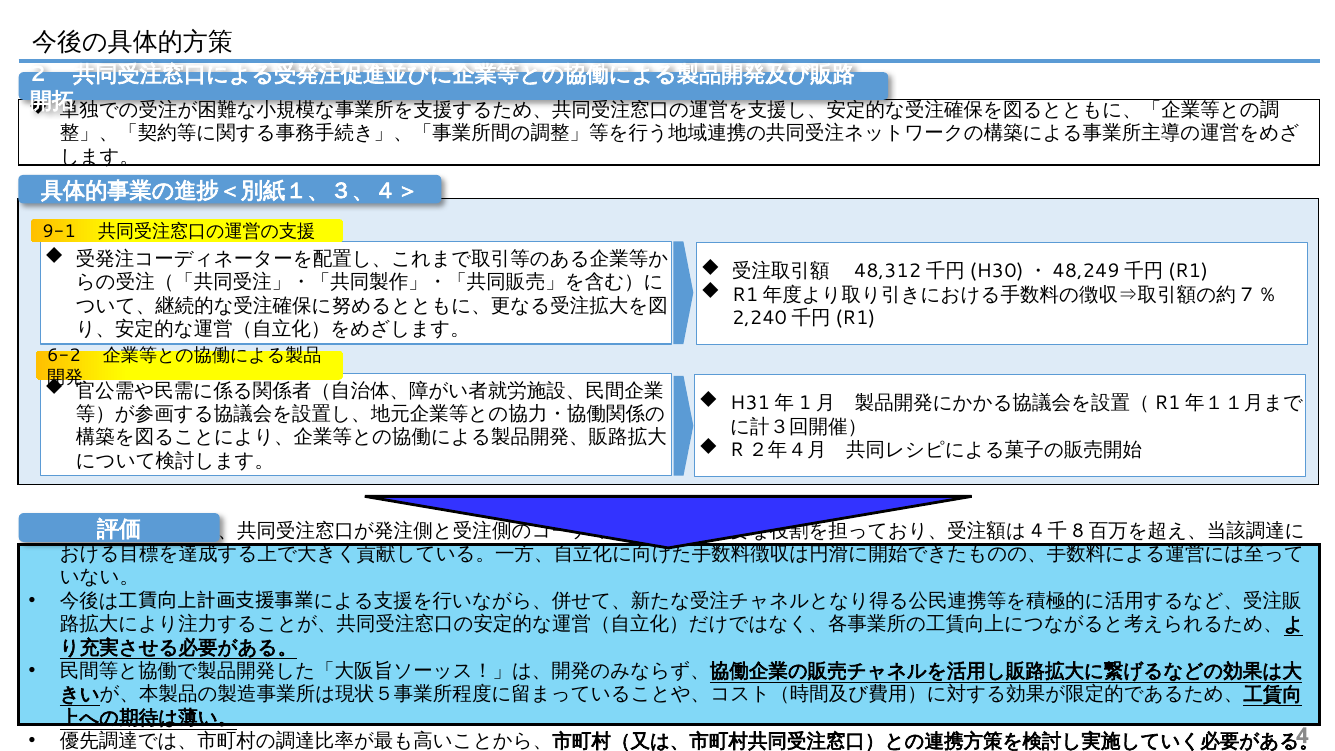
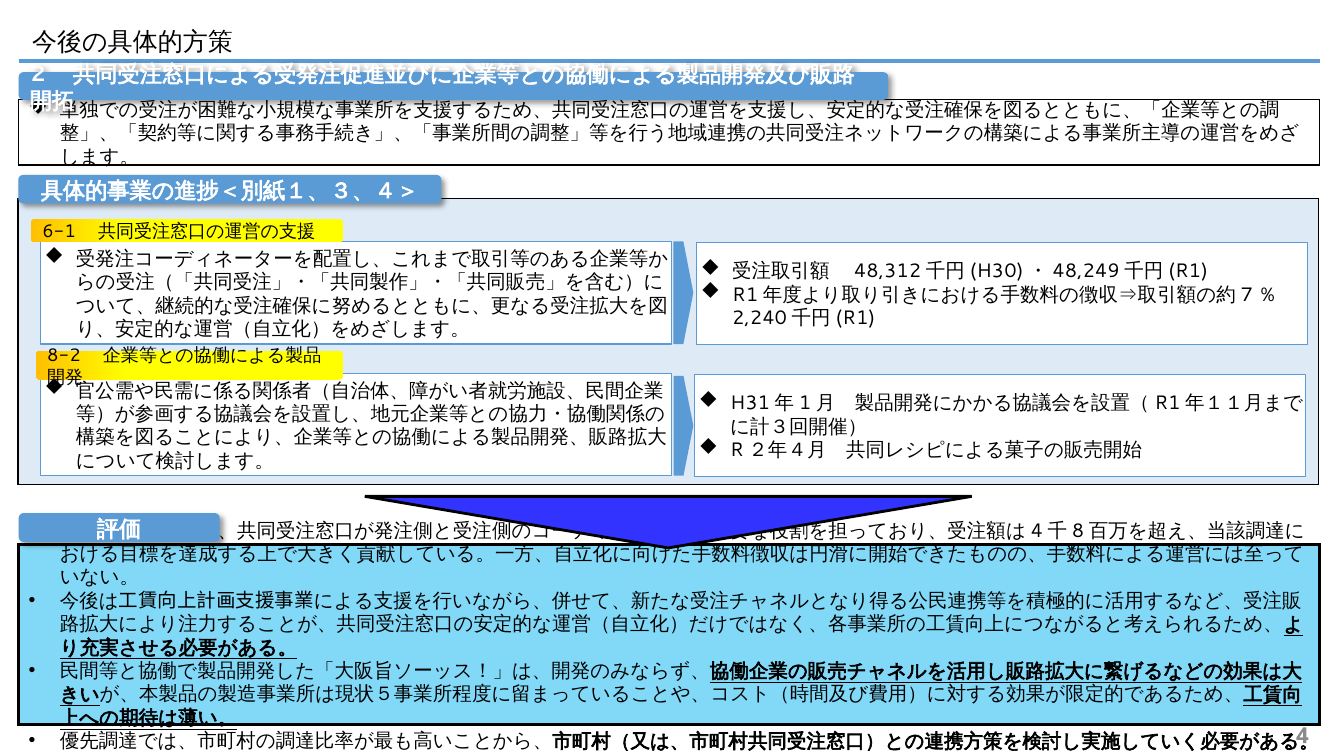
9-1: 9-1 -> 6-1 (59, 232)
6-2: 6-2 -> 8-2 (64, 356)
